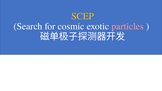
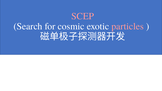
SCEP colour: yellow -> pink (83, 16)
